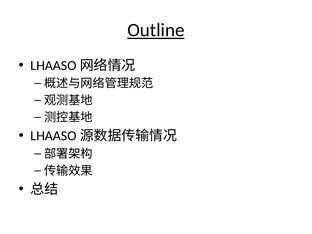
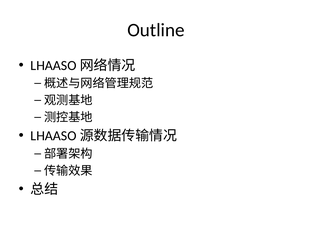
Outline underline: present -> none (156, 30)
